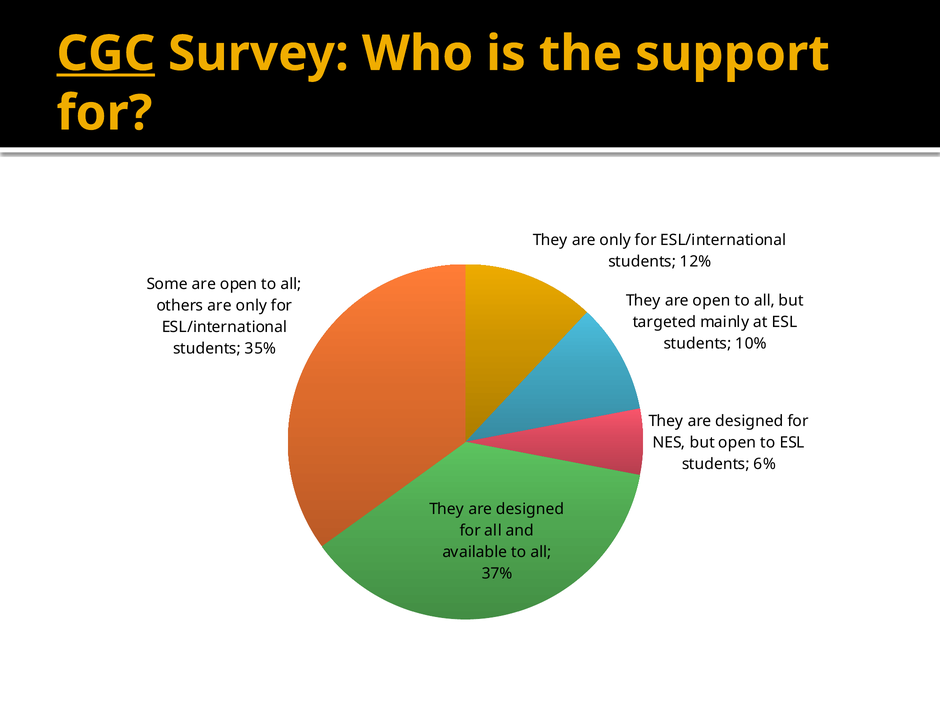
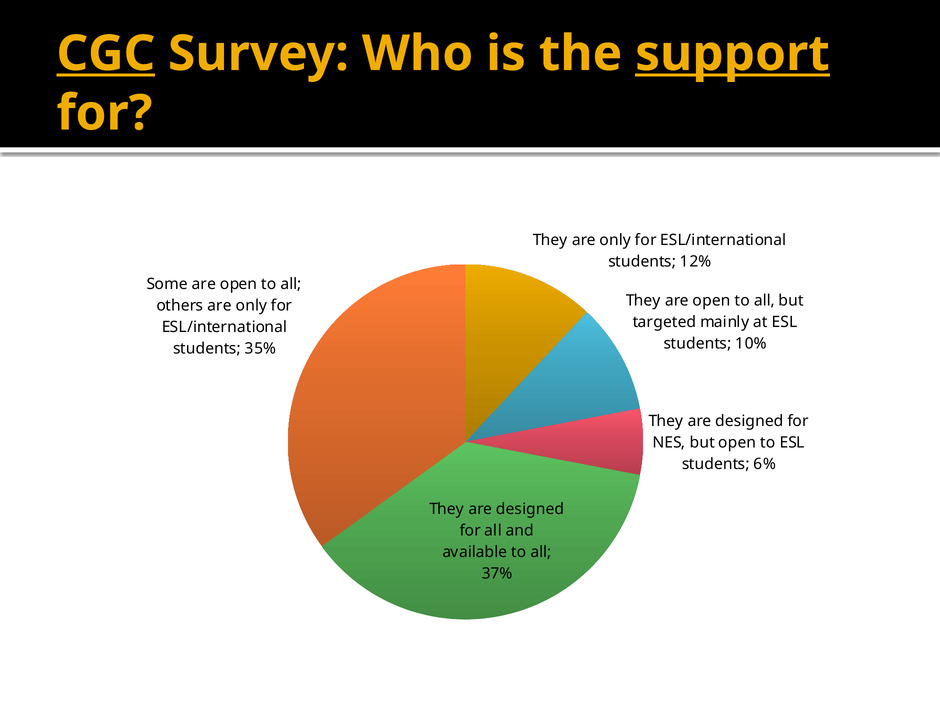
support underline: none -> present (732, 54)
